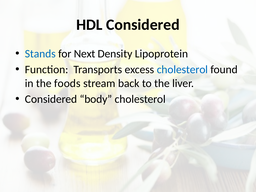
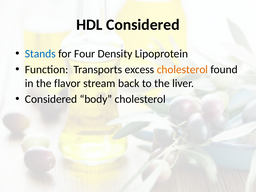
Next: Next -> Four (85, 54)
cholesterol colour: blue -> orange (182, 70)
foods: foods -> flavor (67, 83)
